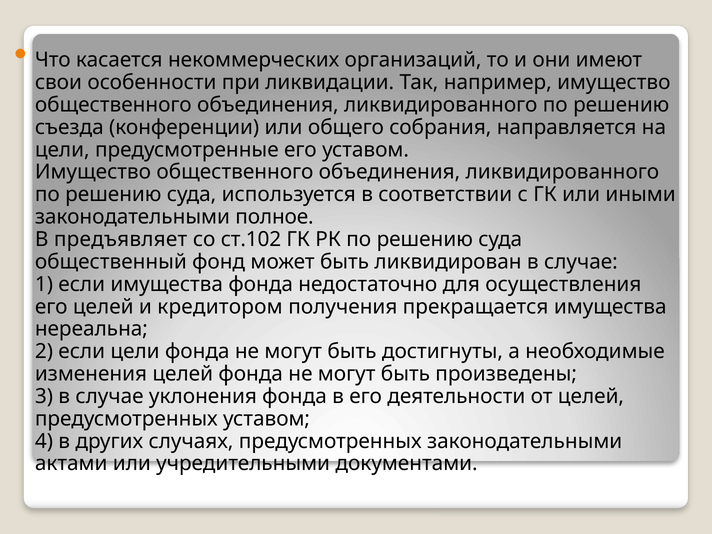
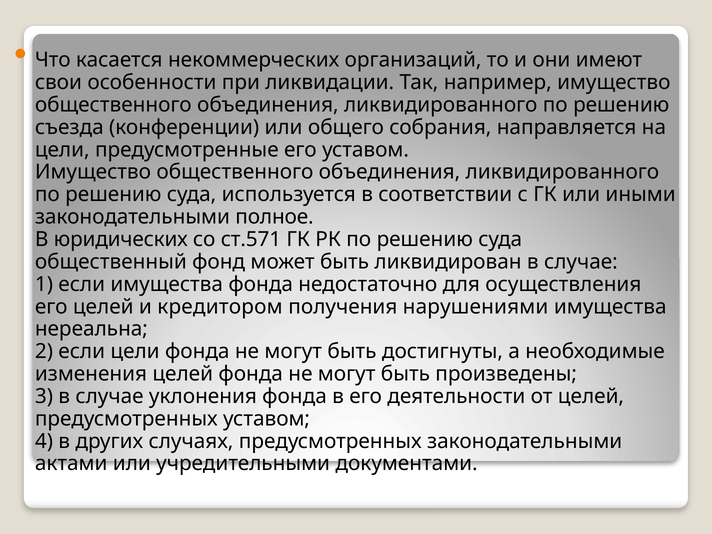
предъявляет: предъявляет -> юридических (121, 239)
ст.102: ст.102 -> ст.571 (251, 239)
прекращается: прекращается -> нарушениями (476, 307)
